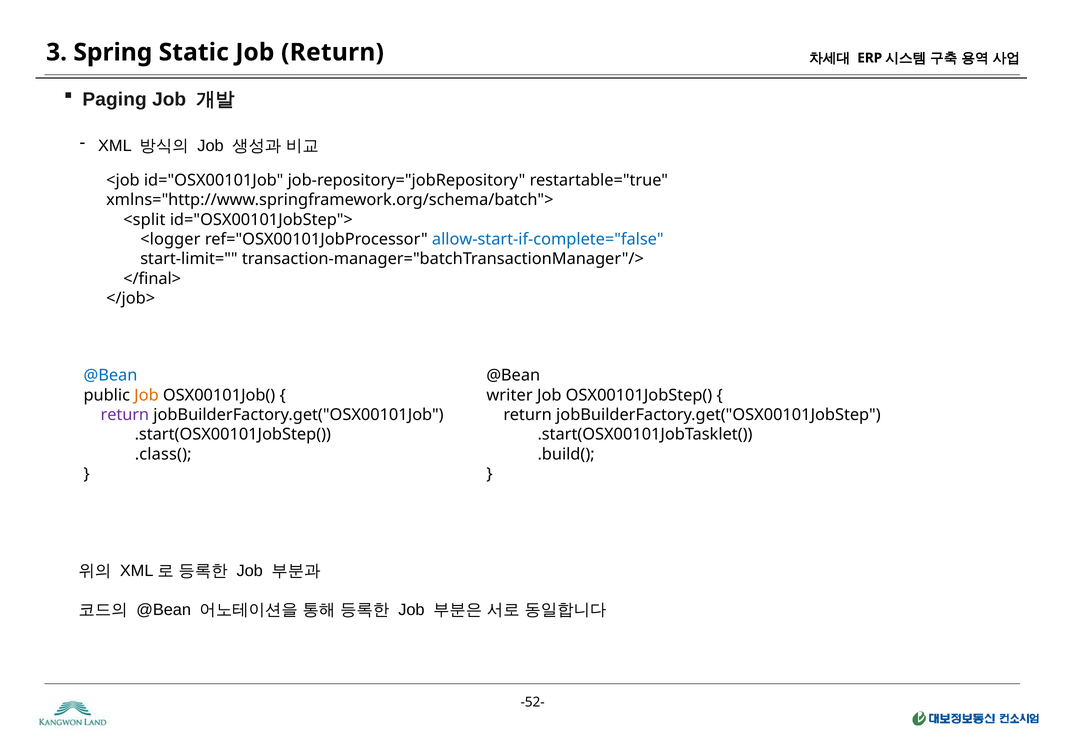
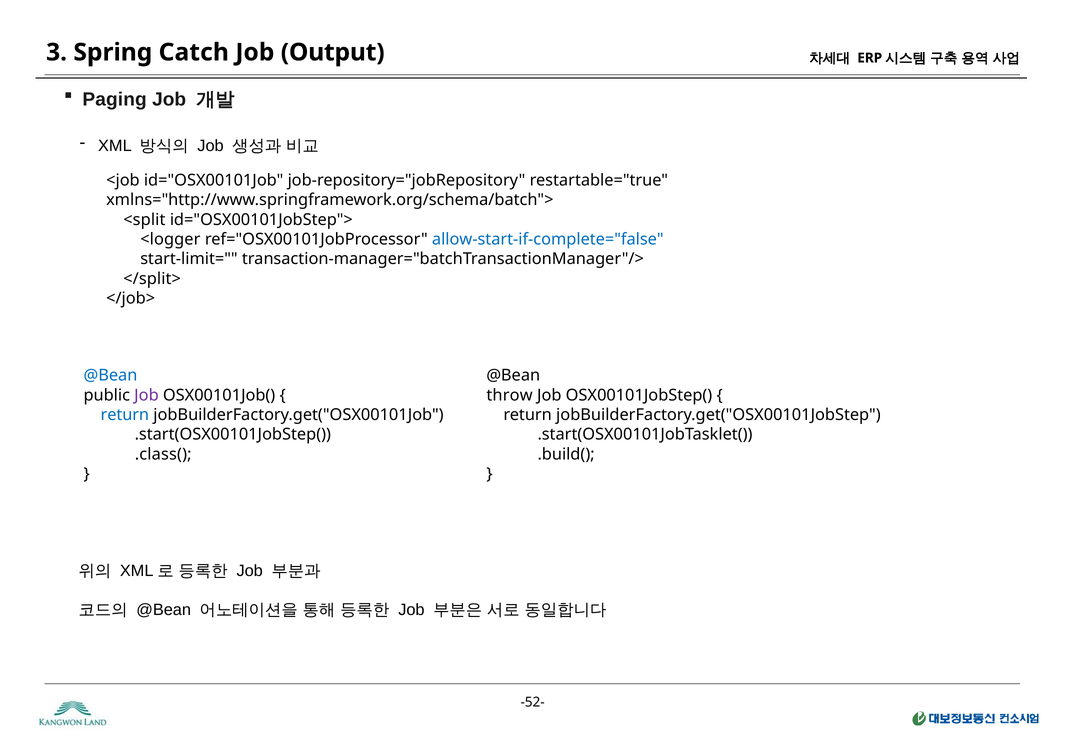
Static: Static -> Catch (194, 52)
Job Return: Return -> Output (333, 52)
</final>: </final> -> </split> (152, 279)
Job colour: orange -> purple (146, 395)
writer: writer -> throw (510, 395)
return colour: purple -> blue (125, 415)
